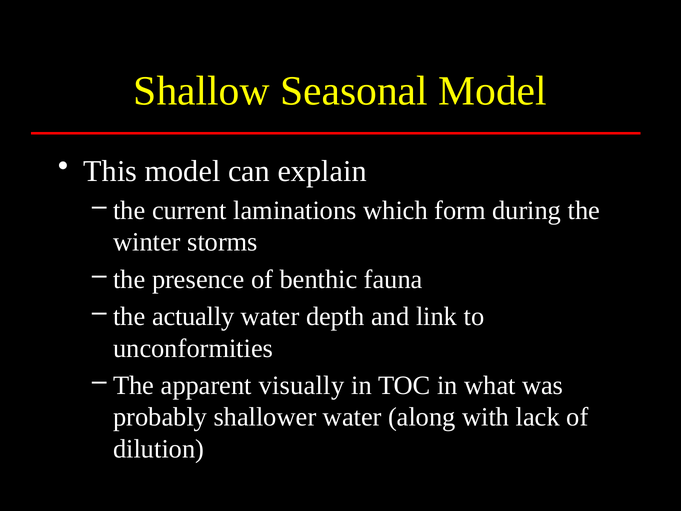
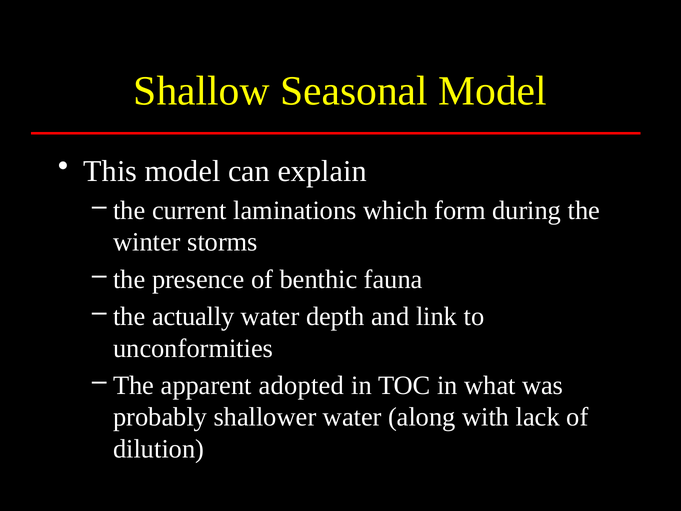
visually: visually -> adopted (301, 385)
